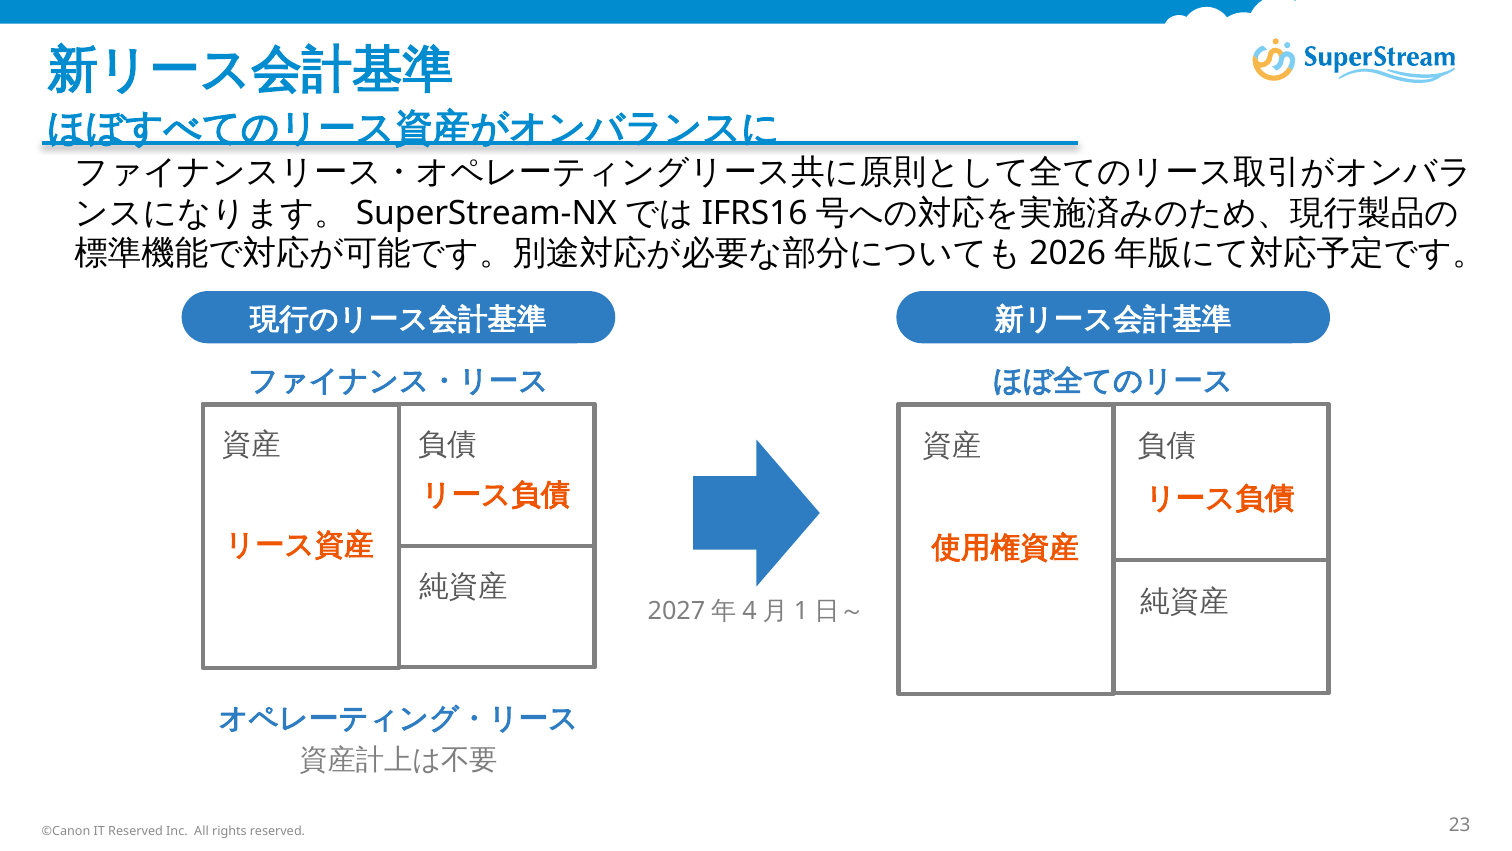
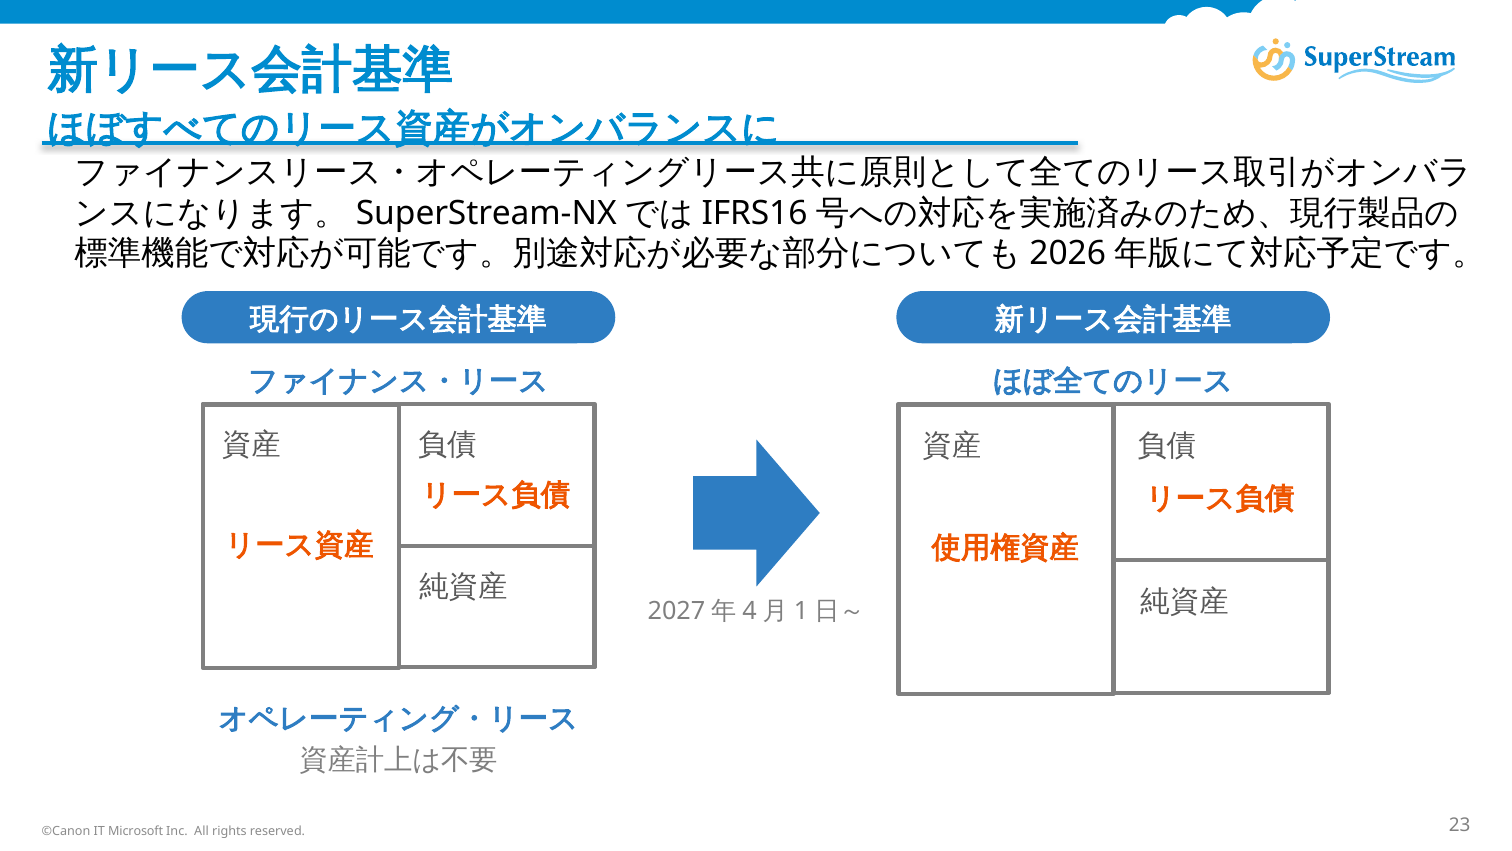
IT Reserved: Reserved -> Microsoft (136, 831)
